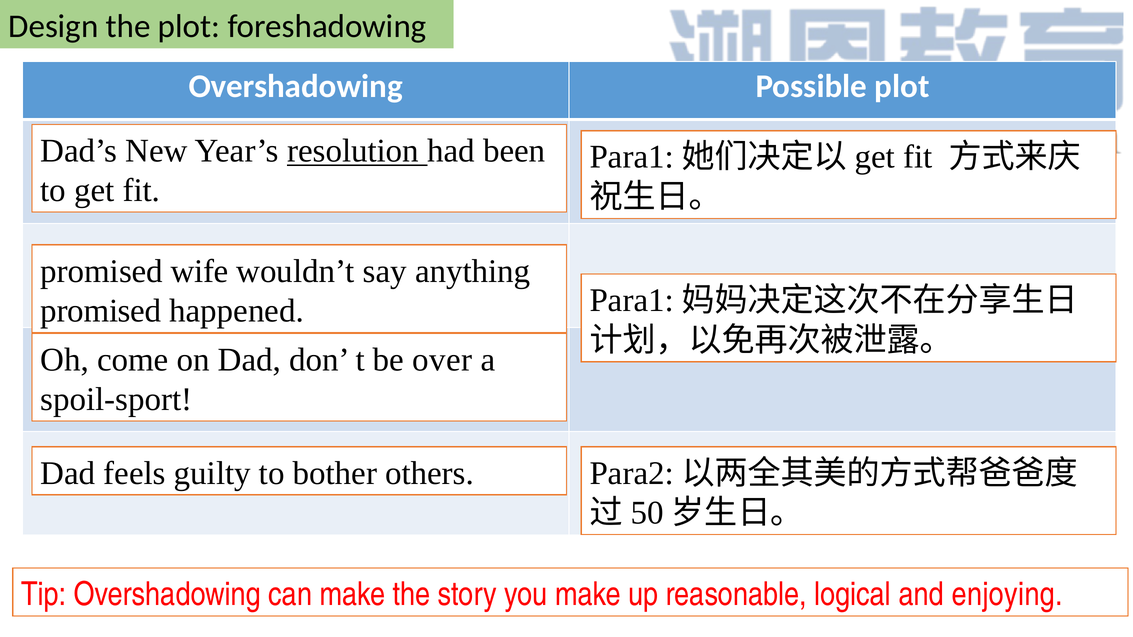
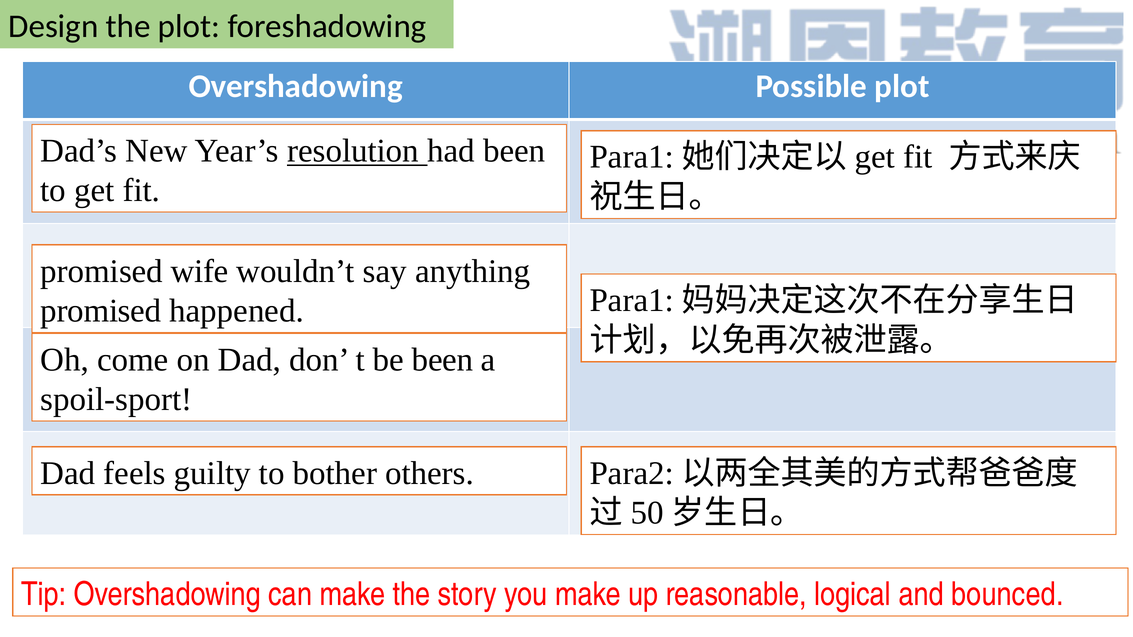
be over: over -> been (443, 360)
enjoying: enjoying -> bounced (1007, 595)
